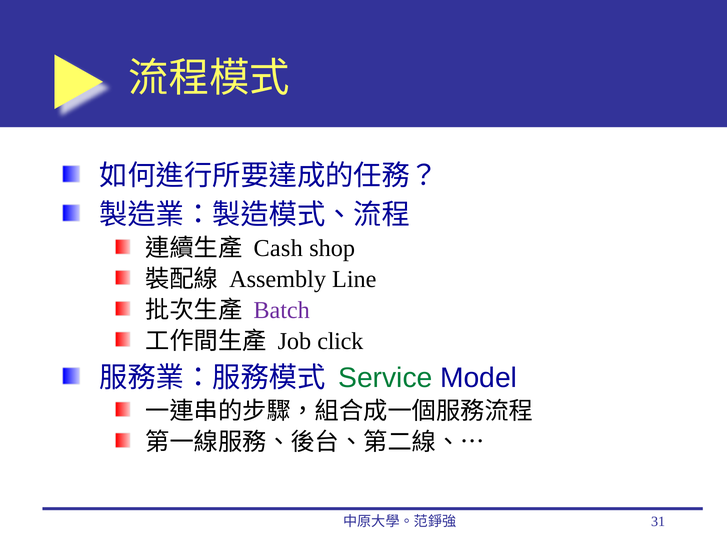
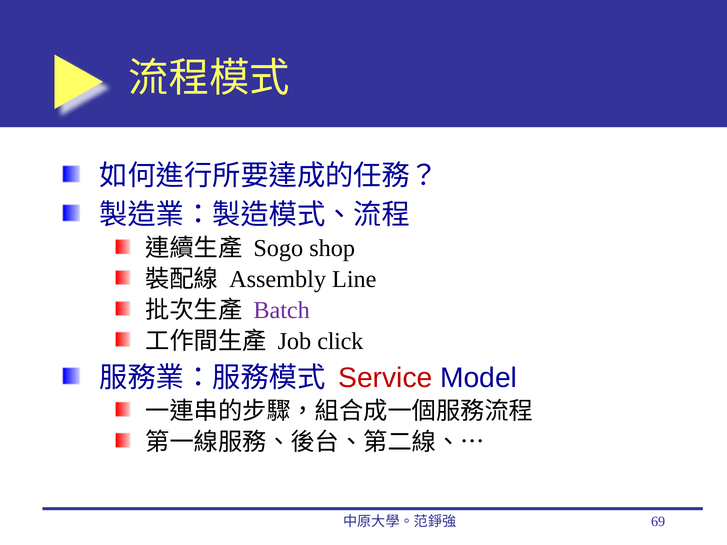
Cash: Cash -> Sogo (278, 248)
Service colour: green -> red (385, 378)
31: 31 -> 69 (658, 522)
